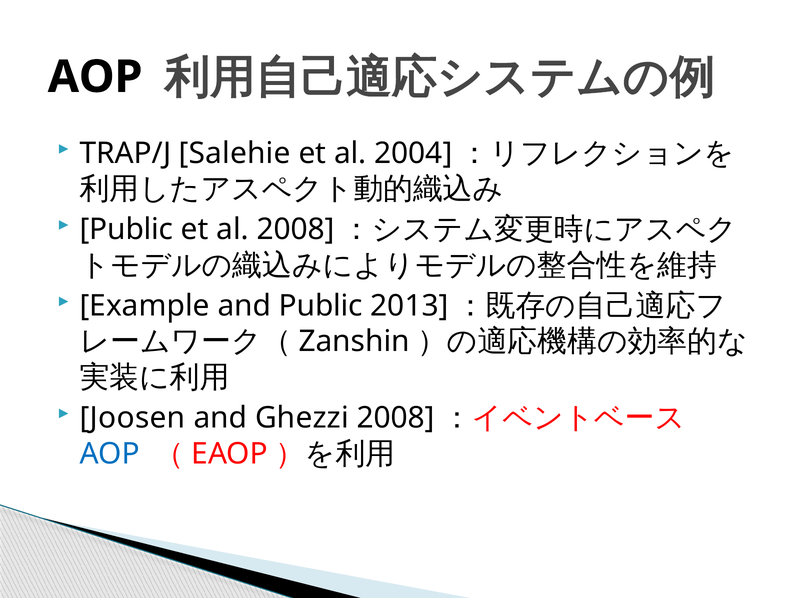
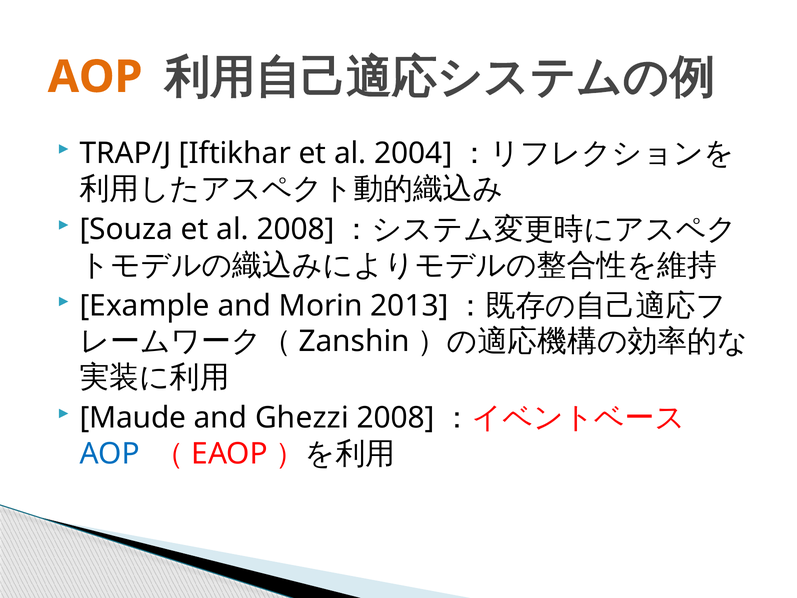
AOP colour: black -> orange (95, 77)
Salehie: Salehie -> Iftikhar (235, 153)
Public: Public -> Souza (126, 229)
and Public: Public -> Morin (321, 306)
Joosen: Joosen -> Maude (133, 418)
